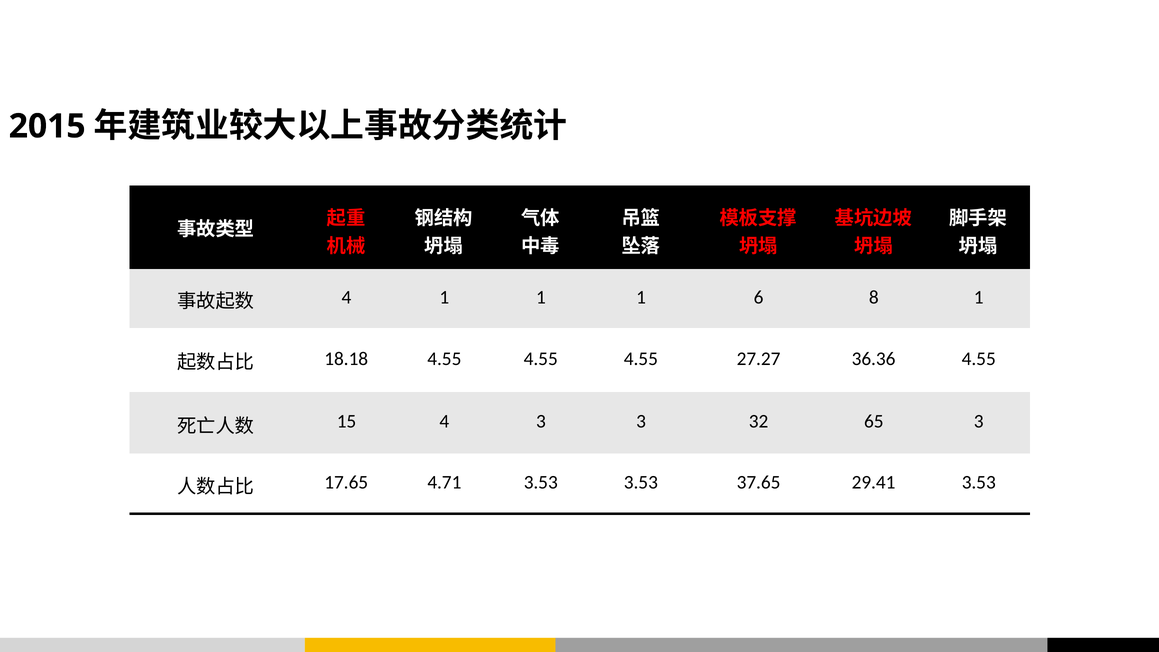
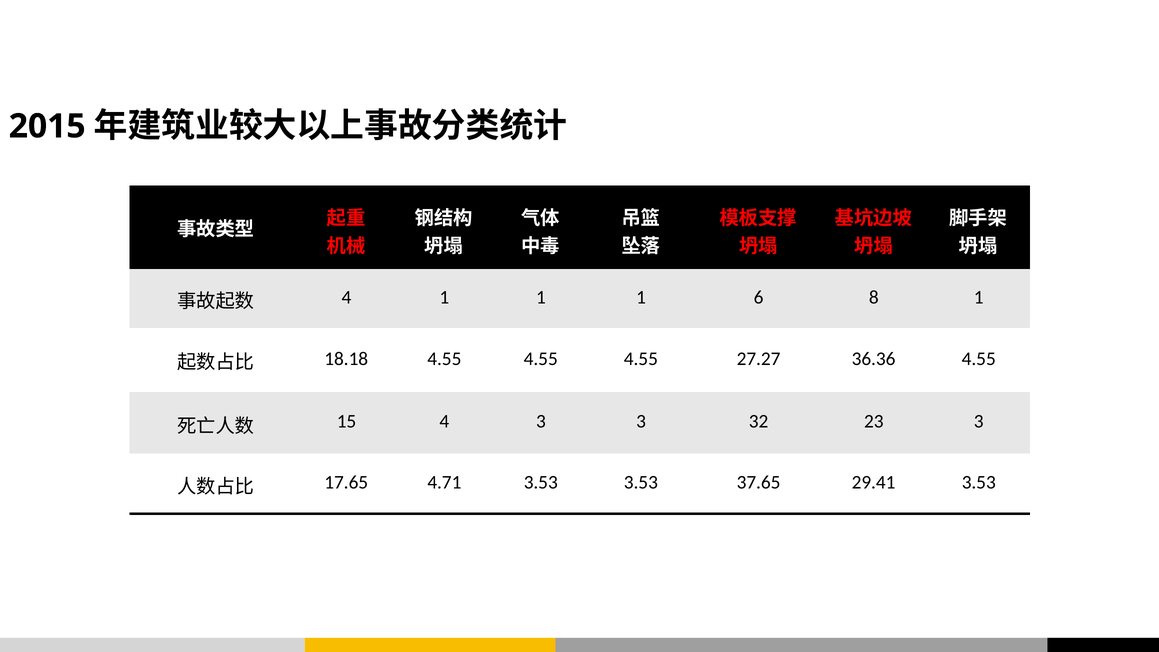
65: 65 -> 23 (874, 421)
